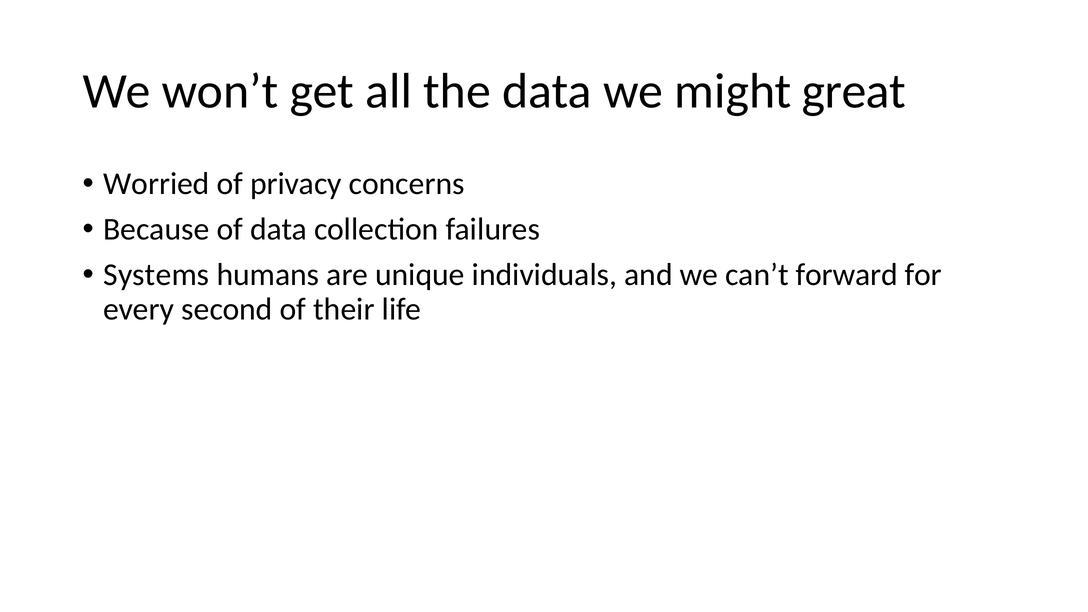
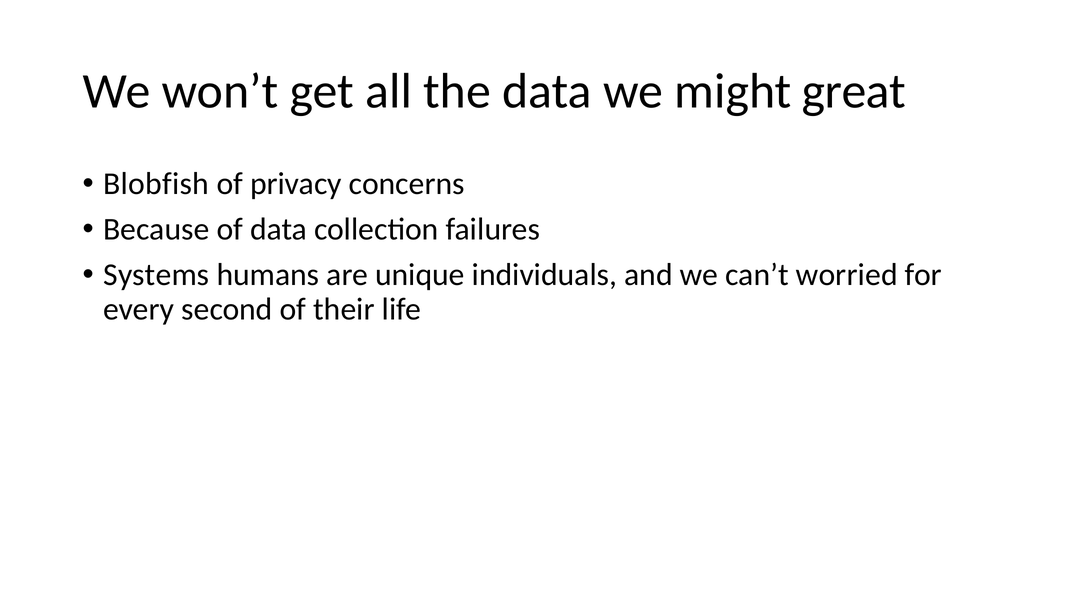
Worried: Worried -> Blobfish (156, 184)
forward: forward -> worried (847, 275)
